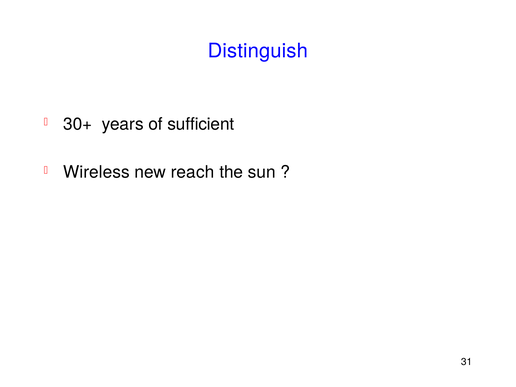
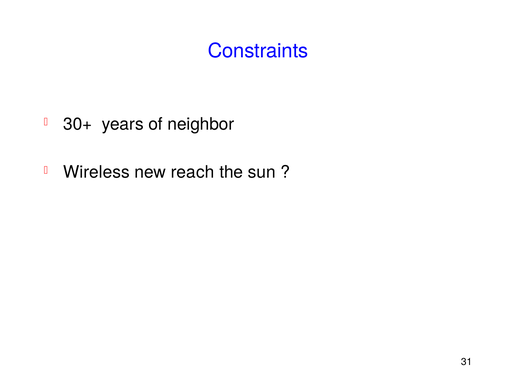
Distinguish: Distinguish -> Constraints (258, 51)
sufficient: sufficient -> neighbor (201, 124)
